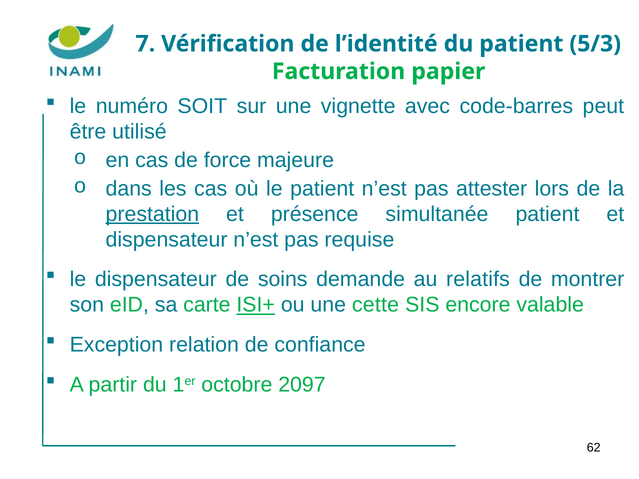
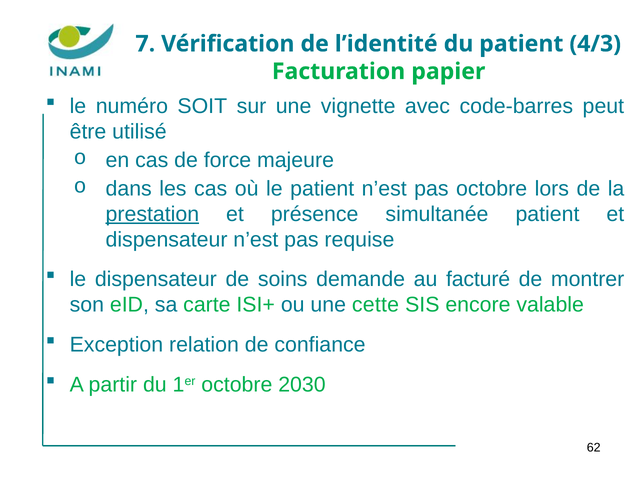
5/3: 5/3 -> 4/3 (595, 44)
pas attester: attester -> octobre (492, 189)
relatifs: relatifs -> facturé (478, 280)
ISI+ underline: present -> none (256, 305)
2097: 2097 -> 2030 (302, 385)
